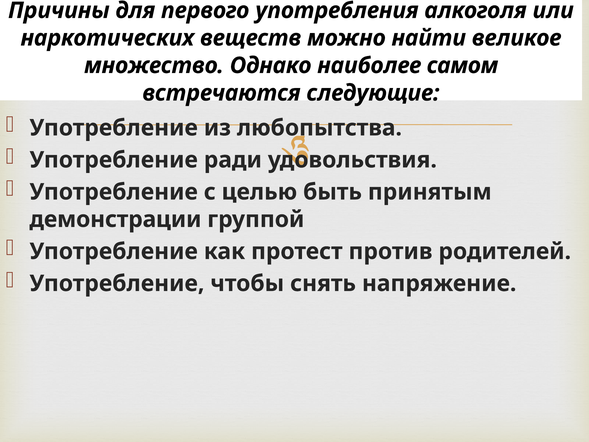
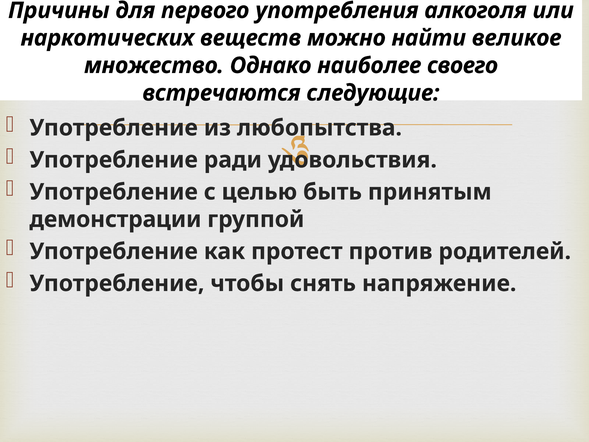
самом: самом -> своего (463, 65)
